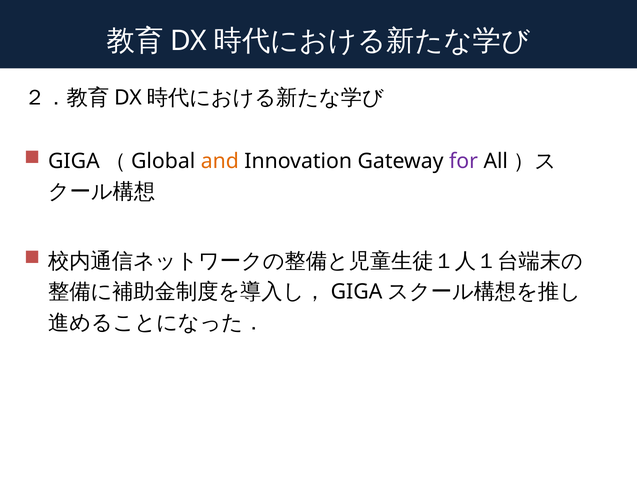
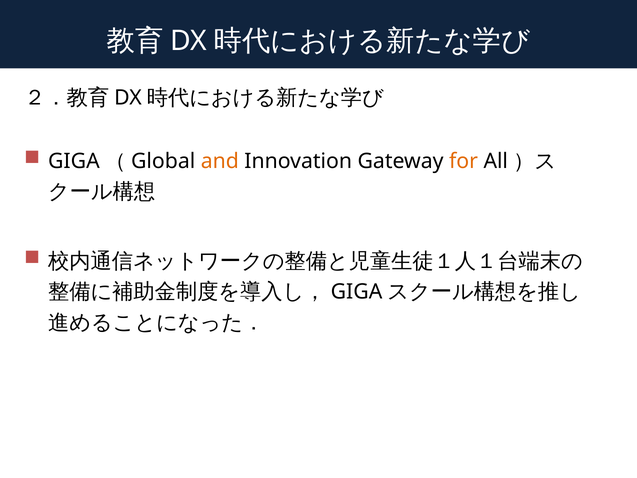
for colour: purple -> orange (464, 161)
